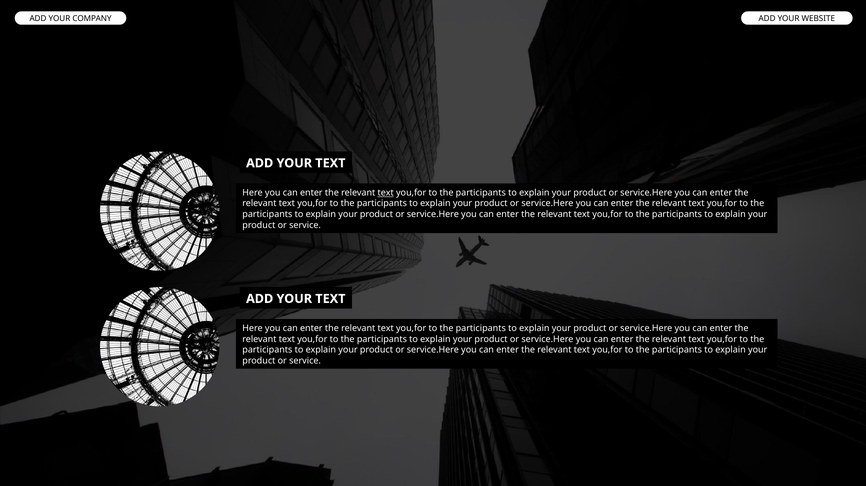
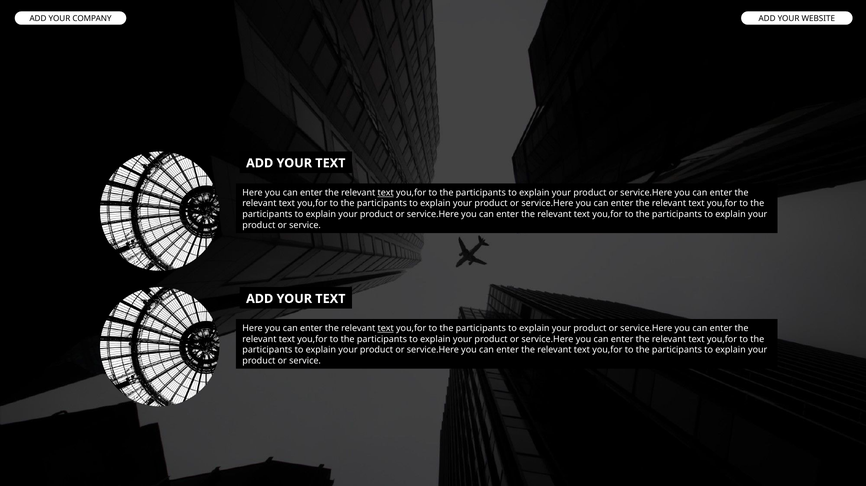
text underline: none -> present (386, 328)
